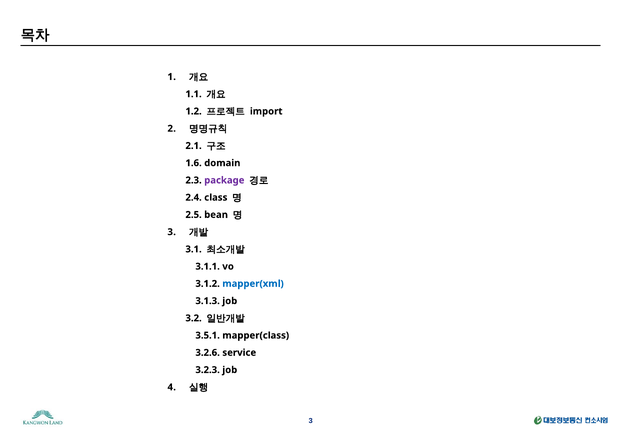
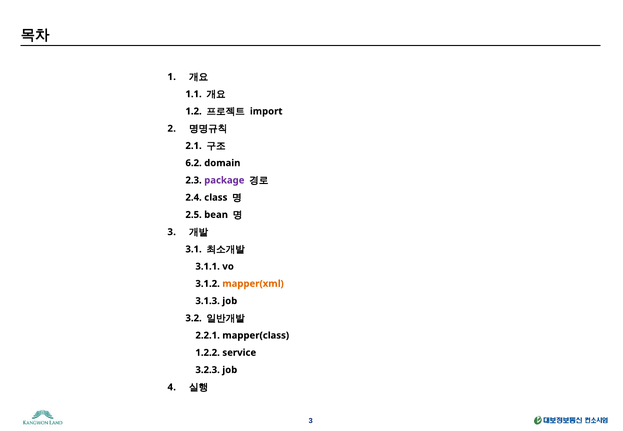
1.6: 1.6 -> 6.2 (194, 163)
mapper(xml colour: blue -> orange (253, 284)
3.5.1: 3.5.1 -> 2.2.1 (208, 336)
3.2.6: 3.2.6 -> 1.2.2 (208, 353)
